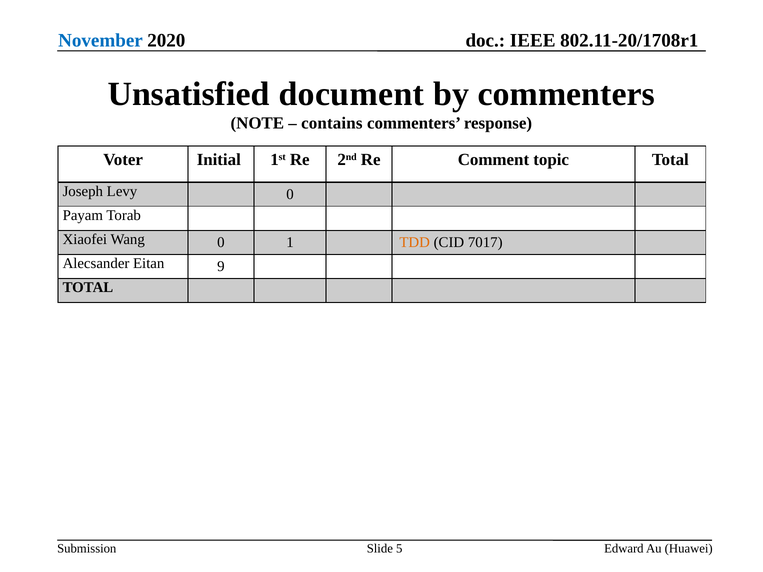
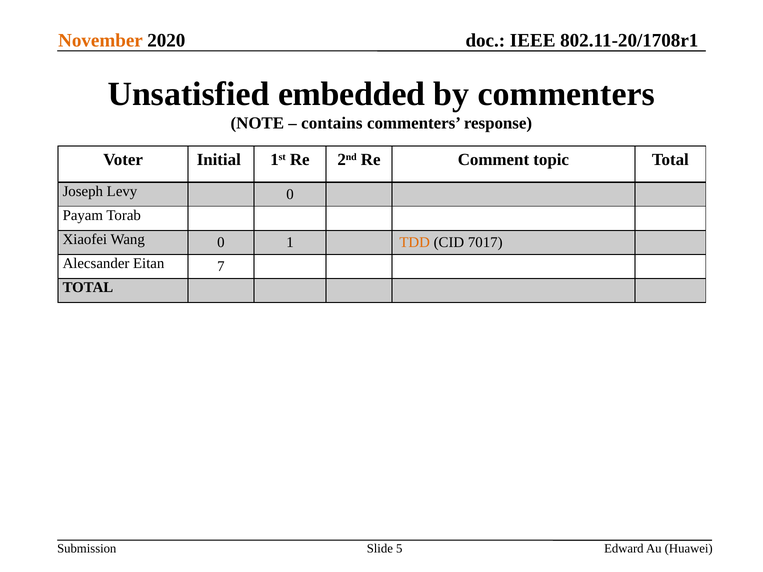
November colour: blue -> orange (100, 41)
document: document -> embedded (352, 94)
9: 9 -> 7 (221, 267)
